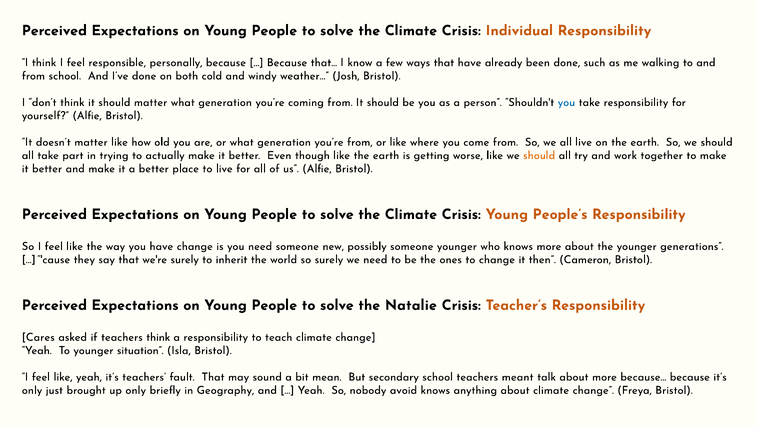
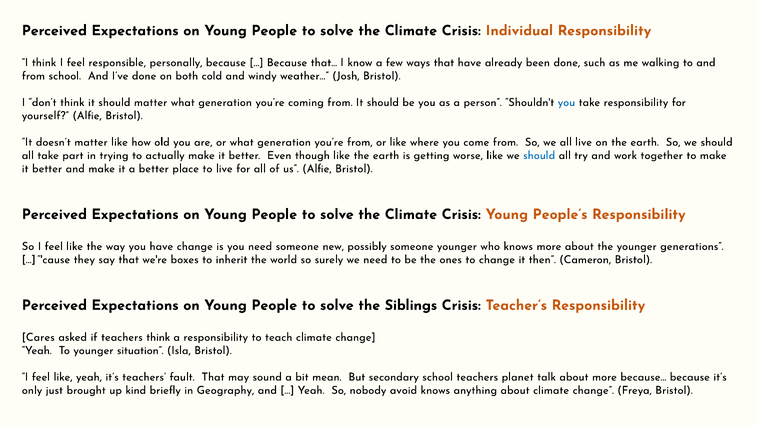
should colour: orange -> blue (539, 155)
we're surely: surely -> boxes (185, 259)
Natalie: Natalie -> Siblings (411, 305)
meant: meant -> planet (518, 377)
up only: only -> kind (136, 390)
